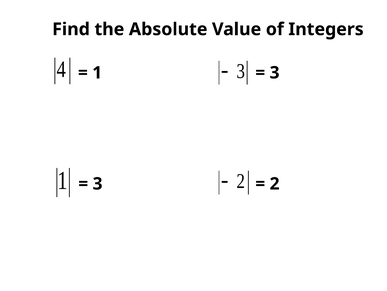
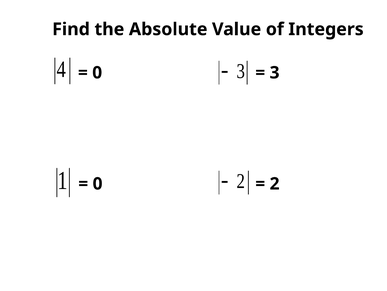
1: 1 -> 0 (97, 73)
3: 3 -> 0 (98, 183)
